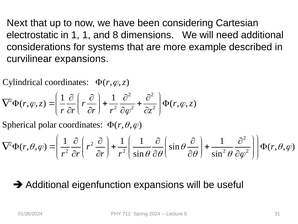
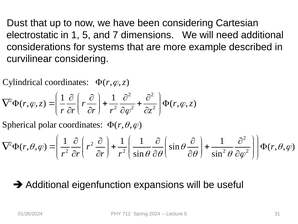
Next: Next -> Dust (17, 23)
in 1 1: 1 -> 5 (86, 35)
8: 8 -> 7 (115, 35)
curvilinear expansions: expansions -> considering (82, 59)
